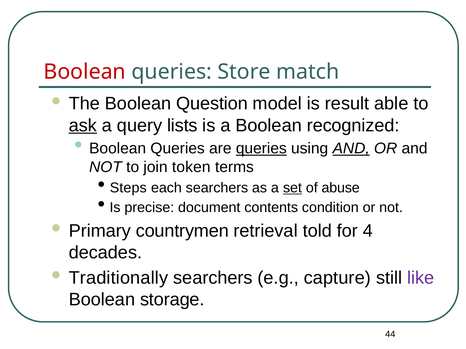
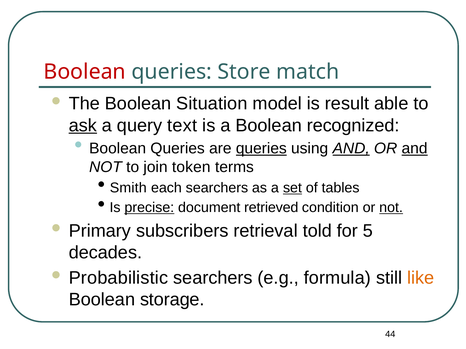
Question: Question -> Situation (212, 104)
lists: lists -> text (182, 126)
and underline: none -> present (415, 149)
Steps: Steps -> Smith (128, 188)
abuse: abuse -> tables (341, 188)
precise underline: none -> present (149, 208)
contents: contents -> retrieved (271, 208)
not underline: none -> present (391, 208)
countrymen: countrymen -> subscribers (182, 231)
4: 4 -> 5 (368, 231)
Traditionally: Traditionally -> Probabilistic (118, 278)
capture: capture -> formula (337, 278)
like colour: purple -> orange (421, 278)
